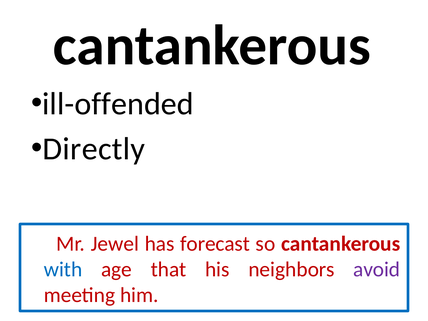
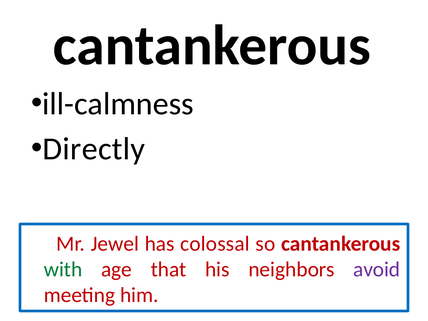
ill-offended: ill-offended -> ill-calmness (118, 104)
forecast: forecast -> colossal (215, 244)
with colour: blue -> green (63, 270)
